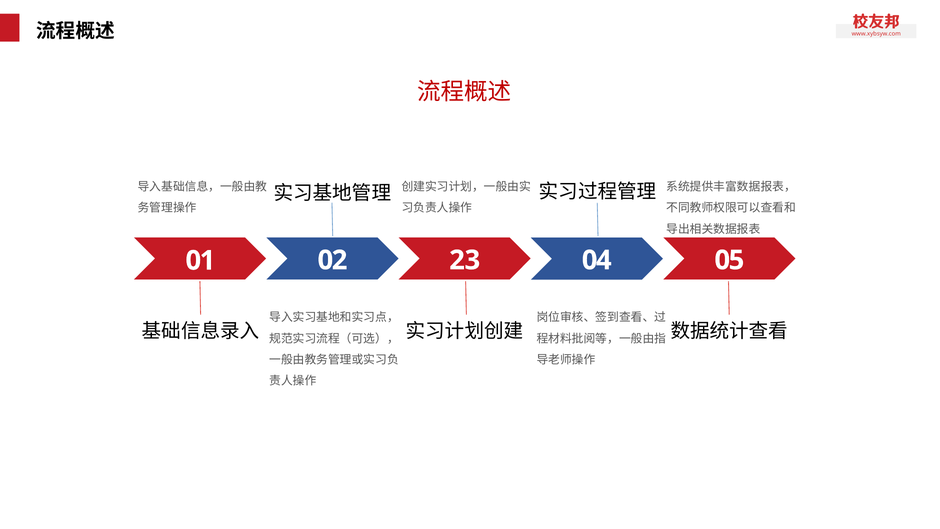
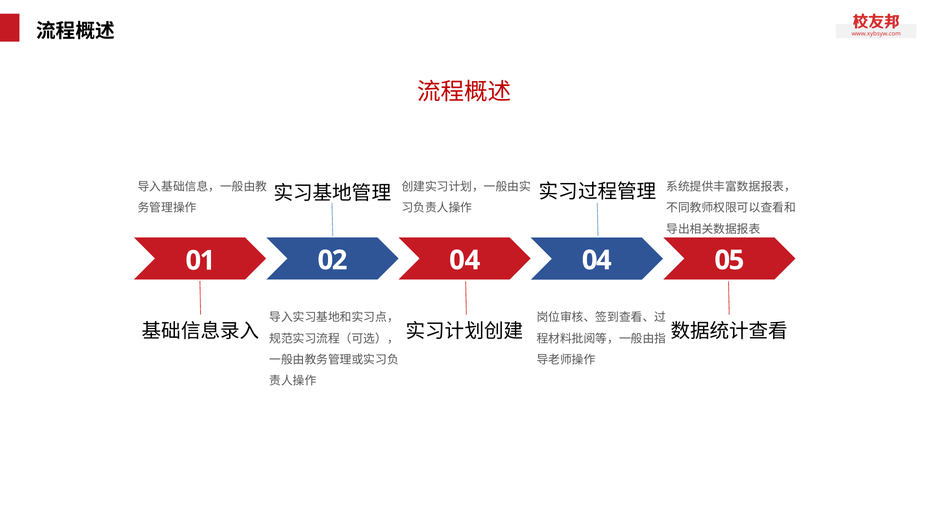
02 23: 23 -> 04 (465, 260)
